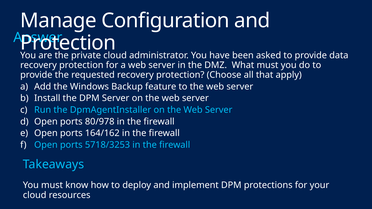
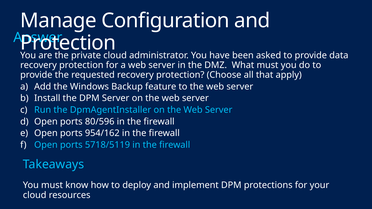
80/978: 80/978 -> 80/596 (100, 122)
164/162: 164/162 -> 954/162 (102, 133)
5718/3253: 5718/3253 -> 5718/5119 (107, 145)
